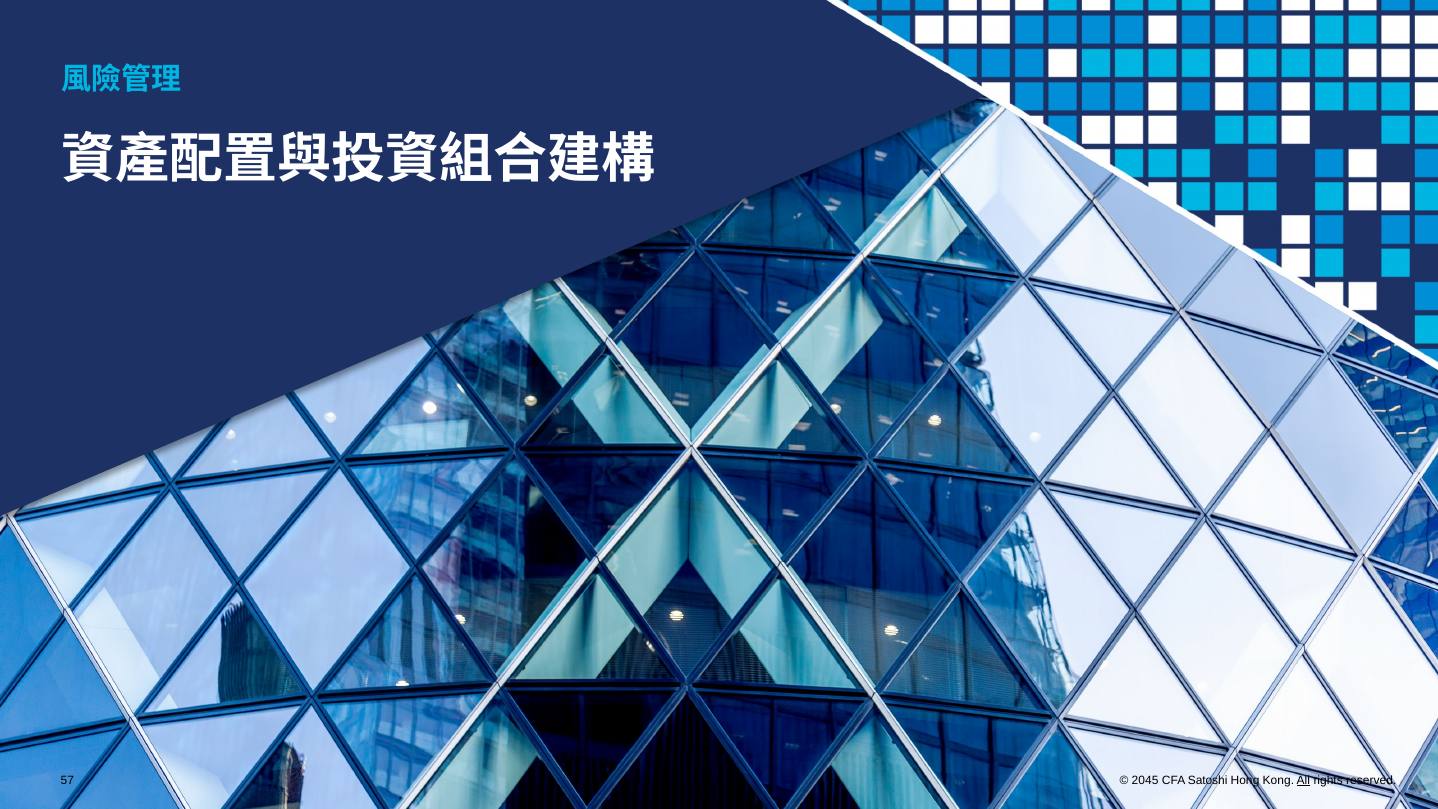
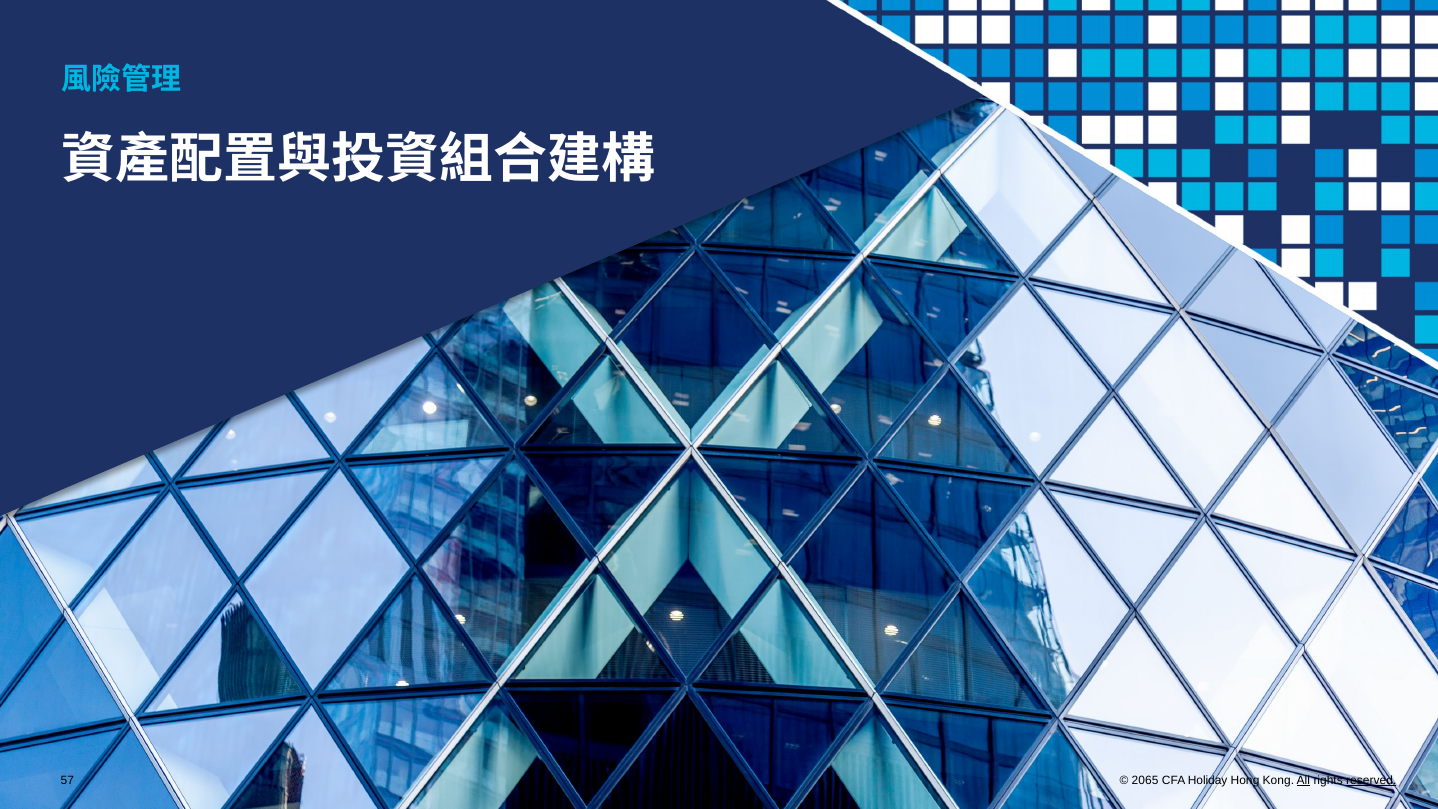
2045: 2045 -> 2065 (1145, 780)
Satoshi: Satoshi -> Holiday (1208, 780)
reserved underline: none -> present (1371, 780)
